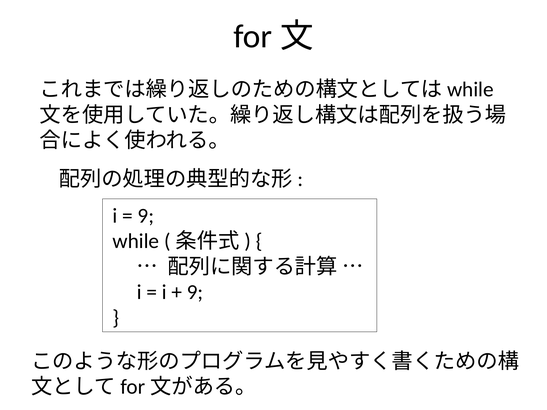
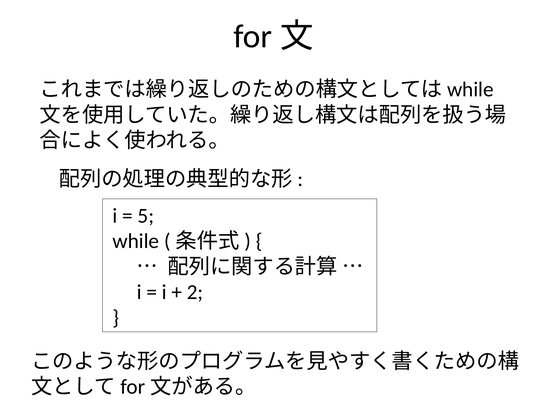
9: 9 -> 5 (146, 216)
9: 9 -> 2 (195, 292)
